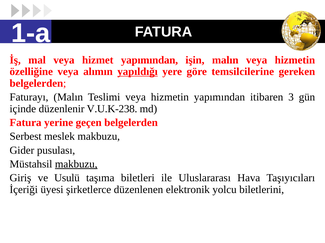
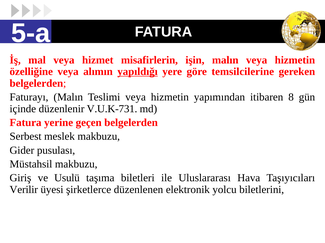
1-a: 1-a -> 5-a (31, 33)
hizmet yapımından: yapımından -> misafirlerin (149, 60)
3: 3 -> 8 (291, 97)
V.U.K-238: V.U.K-238 -> V.U.K-731 (112, 109)
makbuzu underline: present -> none (76, 165)
İçeriği: İçeriği -> Verilir (24, 190)
